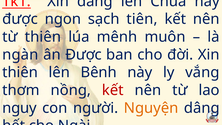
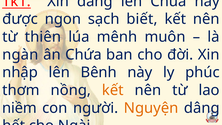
tiên: tiên -> biết (142, 19)
ân Được: Được -> Chứa (83, 55)
thiên: thiên -> nhập (20, 72)
vắng: vắng -> phúc (202, 72)
kết colour: red -> orange (113, 90)
nguy: nguy -> niềm (19, 108)
